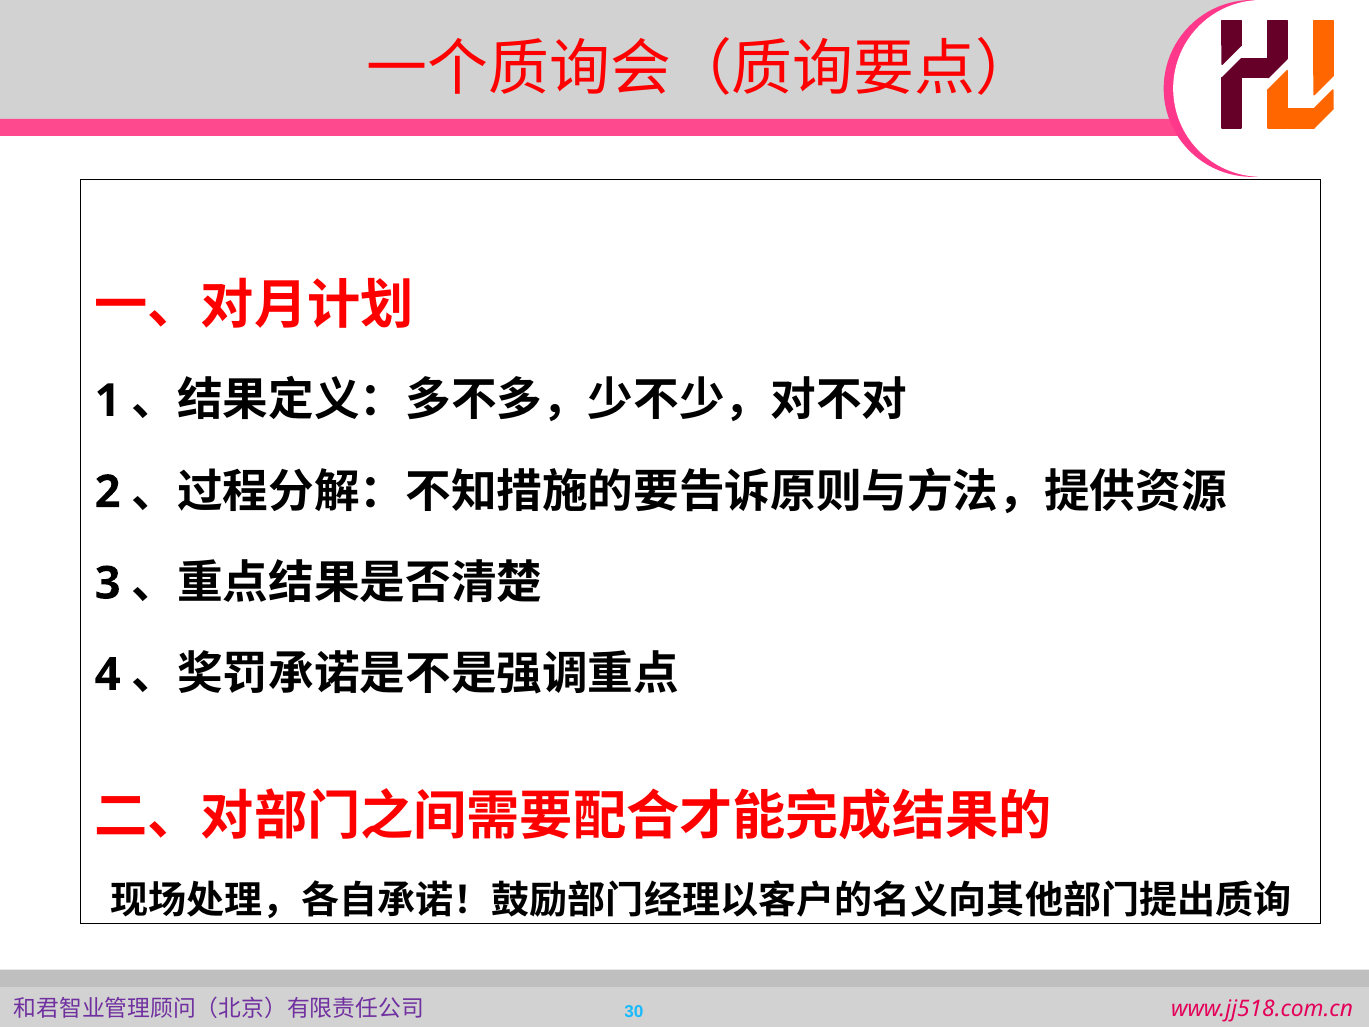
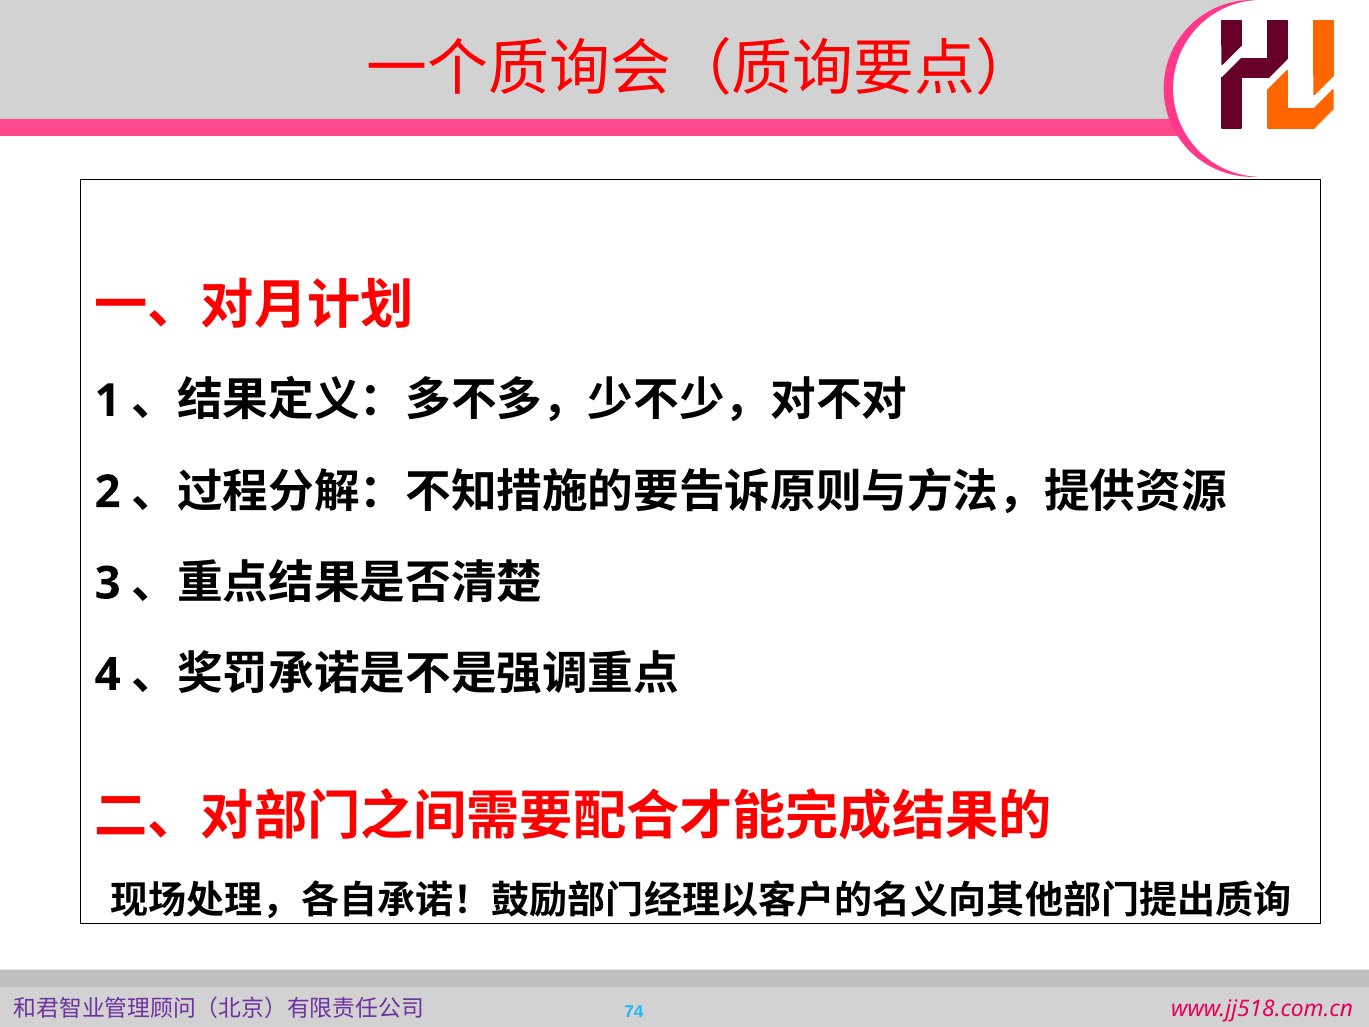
30: 30 -> 74 (634, 1012)
